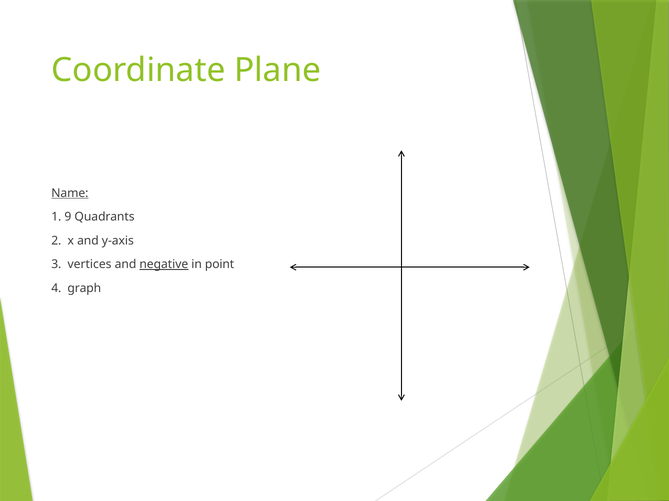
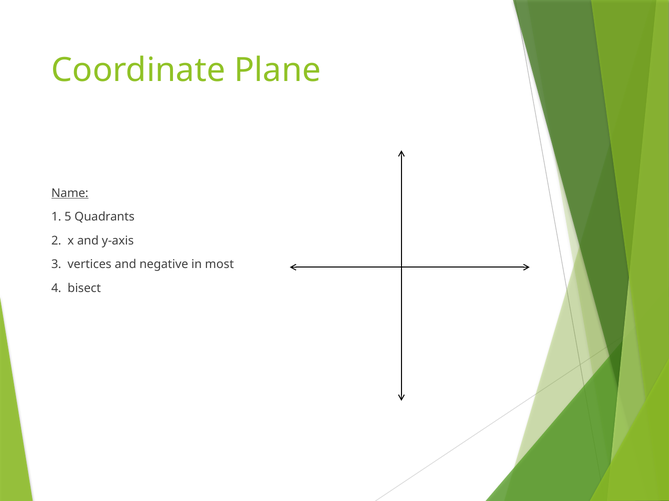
9: 9 -> 5 (68, 217)
negative underline: present -> none (164, 265)
point: point -> most (219, 265)
graph: graph -> bisect (84, 289)
